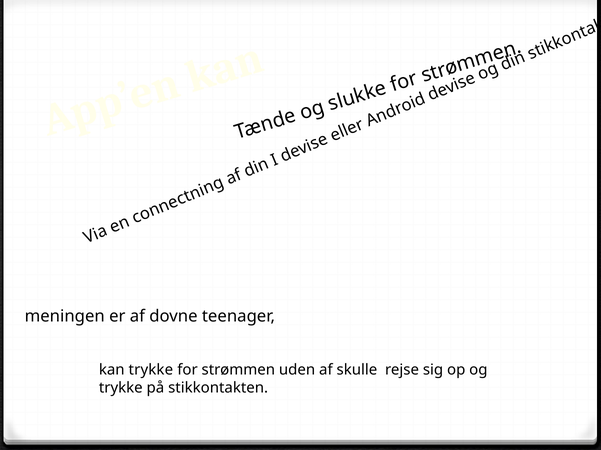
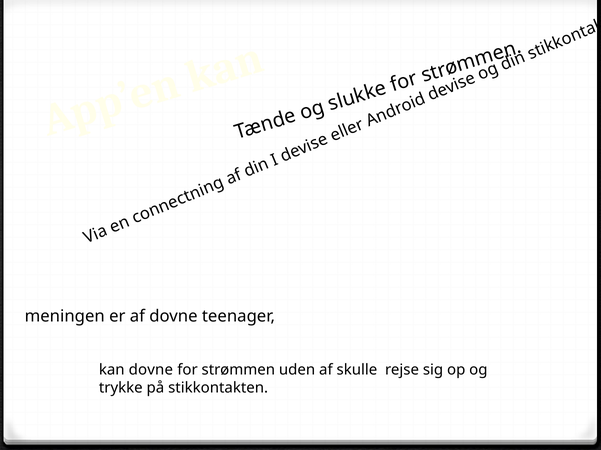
kan trykke: trykke -> dovne (151, 371)
